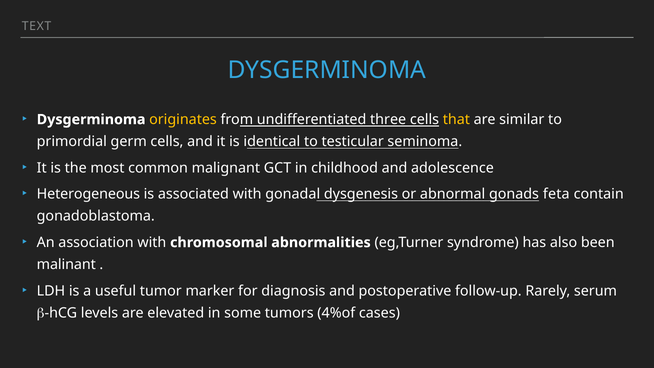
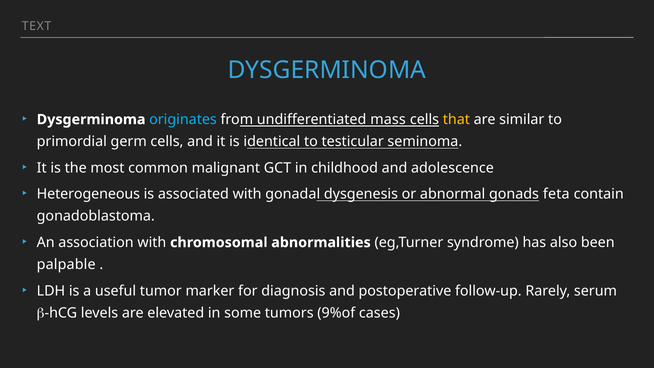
originates colour: yellow -> light blue (183, 119)
three: three -> mass (388, 119)
malinant: malinant -> palpable (66, 265)
4%of: 4%of -> 9%of (336, 313)
